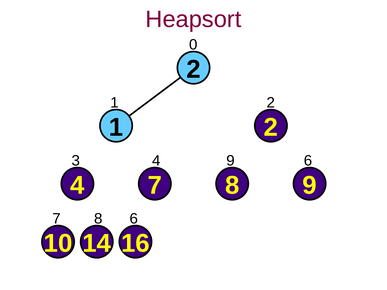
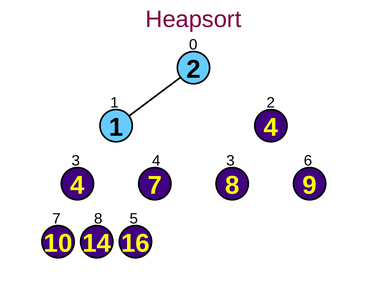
1 2: 2 -> 4 (271, 128)
4 9: 9 -> 3 (231, 161)
8 6: 6 -> 5 (134, 219)
